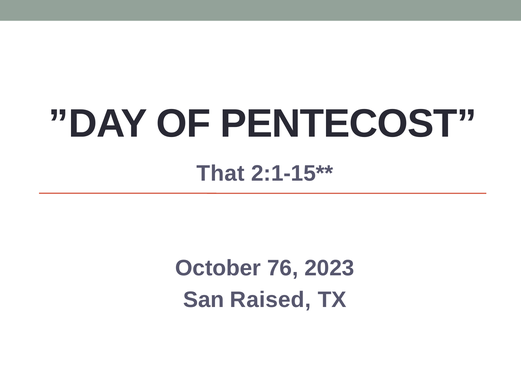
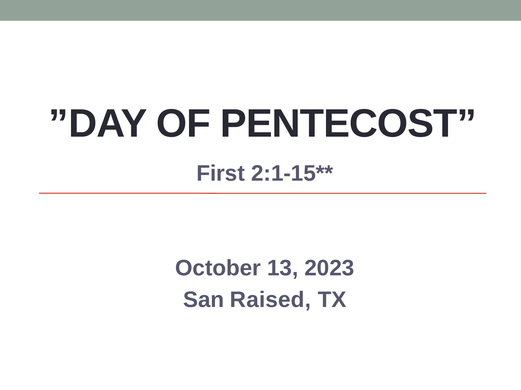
That: That -> First (221, 174)
76: 76 -> 13 (283, 269)
